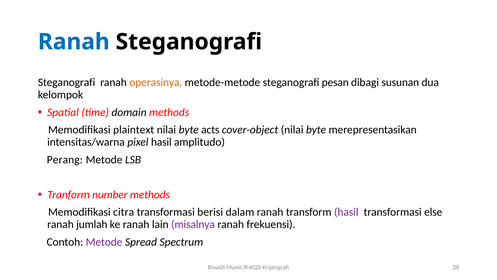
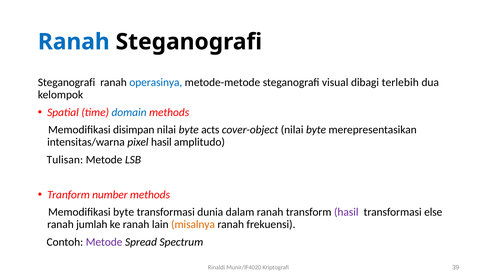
operasinya colour: orange -> blue (156, 82)
pesan: pesan -> visual (335, 82)
susunan: susunan -> terlebih (400, 82)
domain colour: black -> blue (129, 112)
plaintext: plaintext -> disimpan (134, 130)
Perang: Perang -> Tulisan (65, 159)
Memodifikasi citra: citra -> byte (124, 212)
berisi: berisi -> dunia (210, 212)
misalnya colour: purple -> orange (193, 224)
